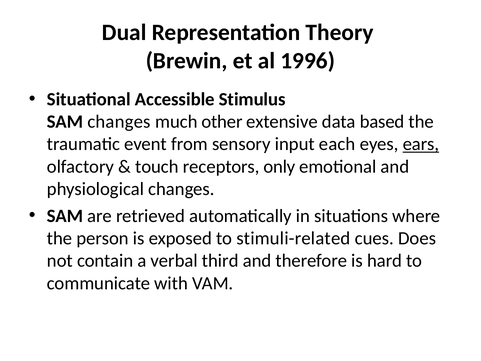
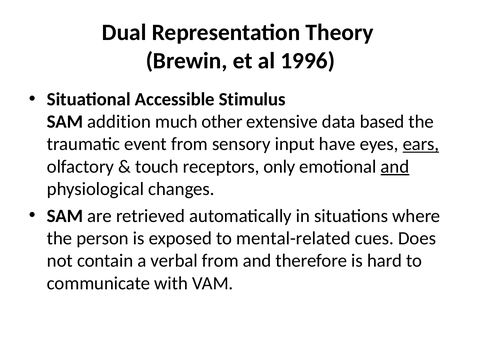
SAM changes: changes -> addition (119, 122)
each: each -> have (337, 144)
and underline: none -> present (395, 166)
stimuli-related: stimuli-related -> mental-related (293, 238)
verbal third: third -> from (220, 261)
